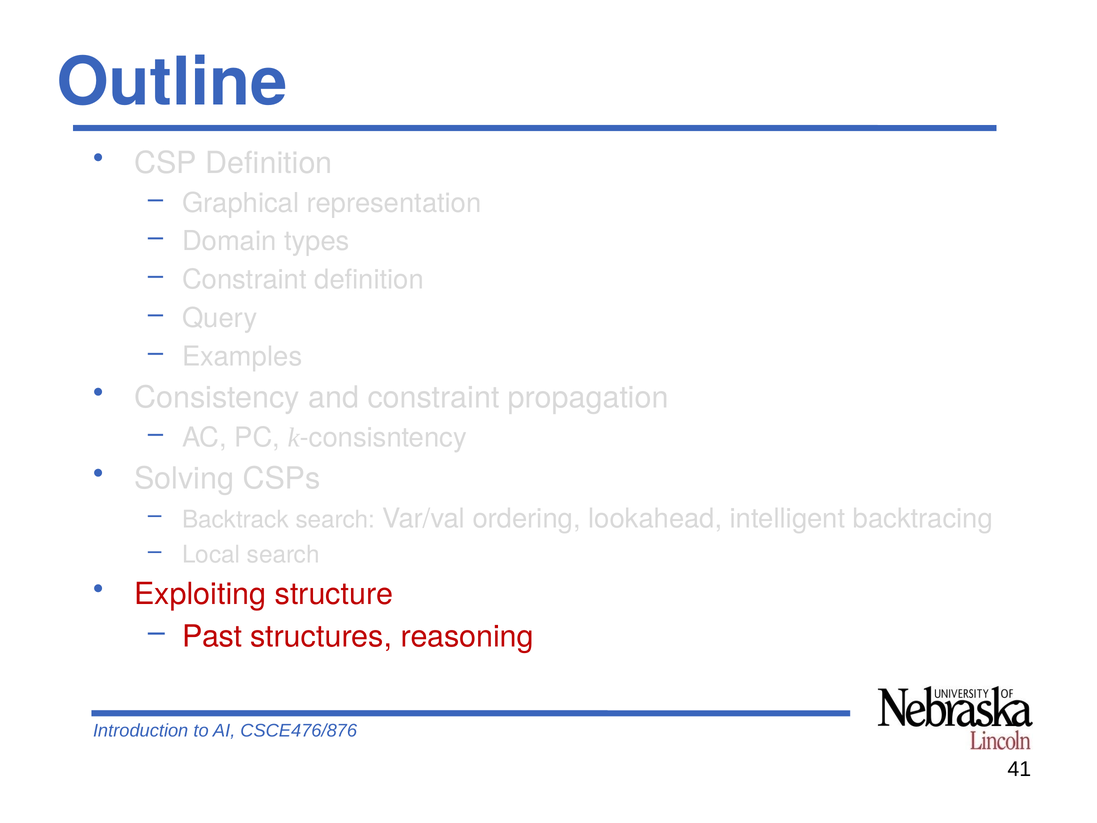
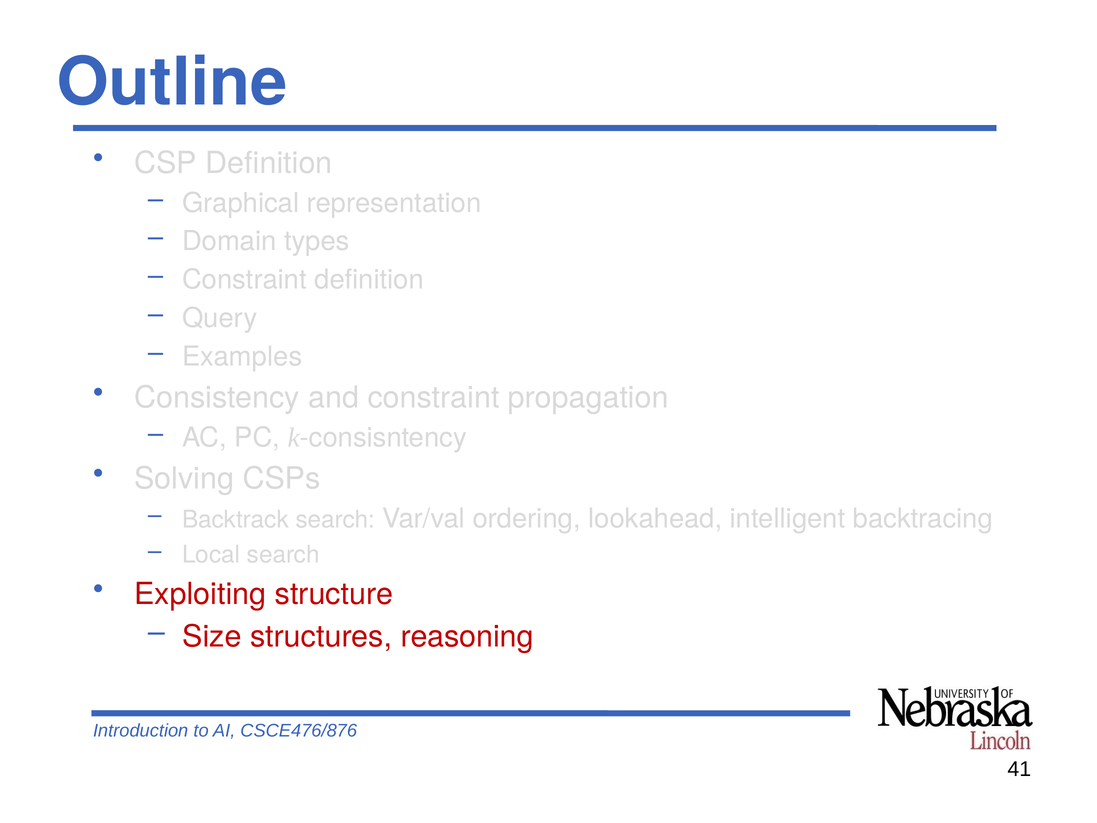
Past: Past -> Size (212, 636)
